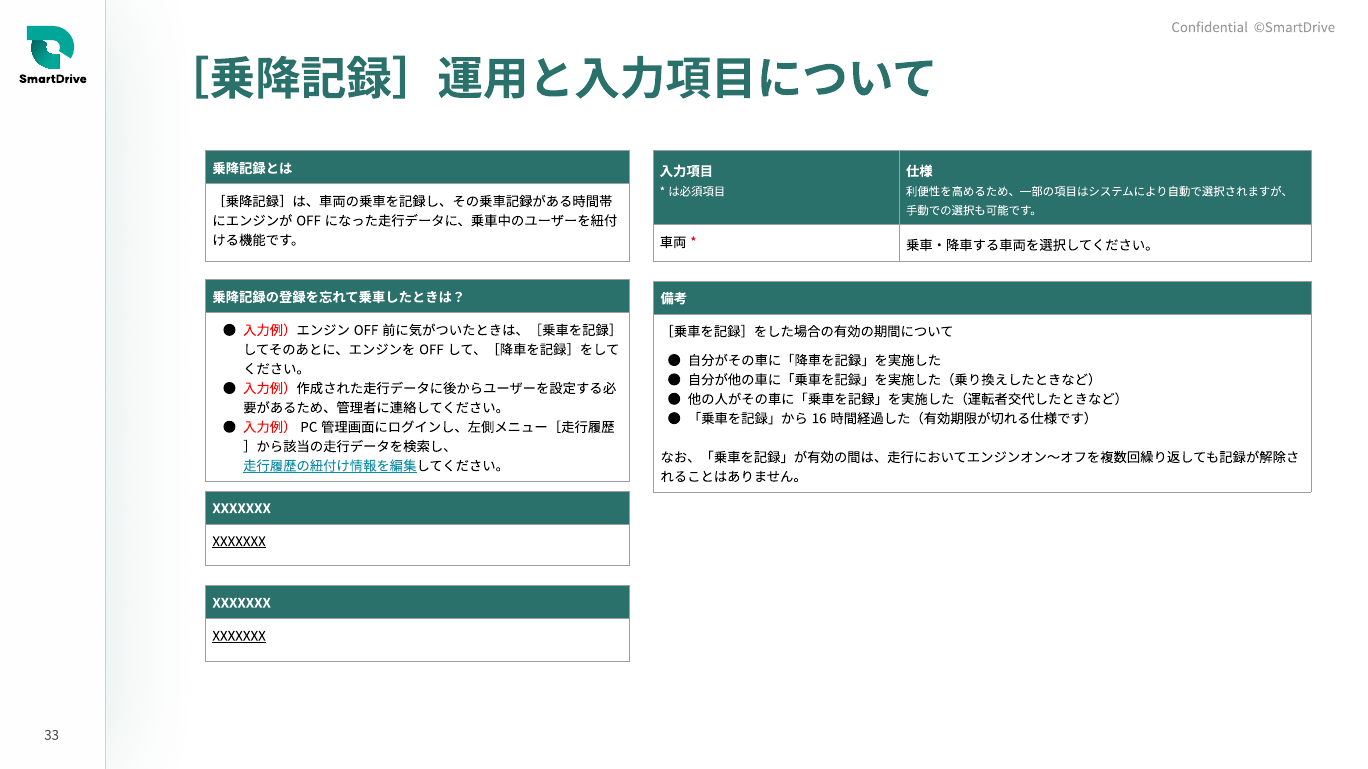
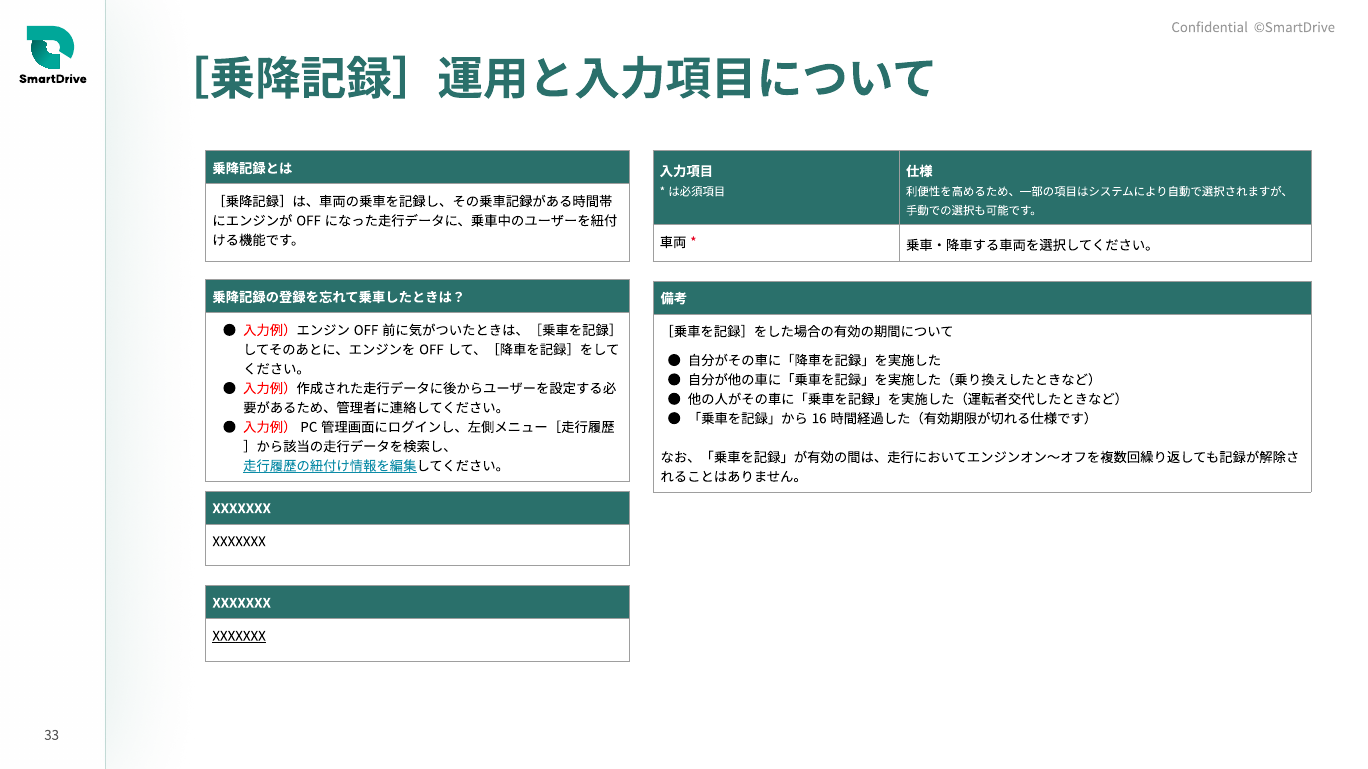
XXXXXXX underline: present -> none (239, 542)
